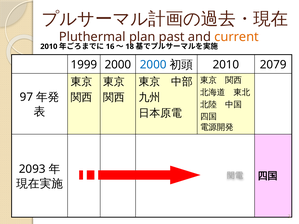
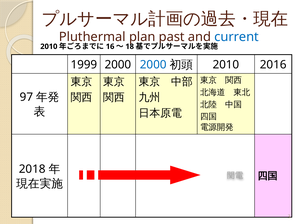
current colour: orange -> blue (237, 37)
2079: 2079 -> 2016 (273, 65)
2093: 2093 -> 2018 (32, 169)
